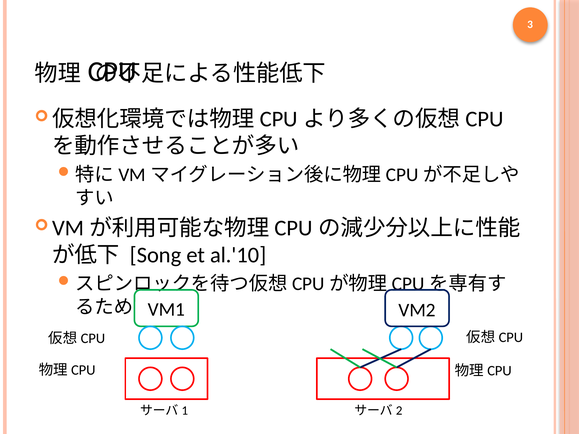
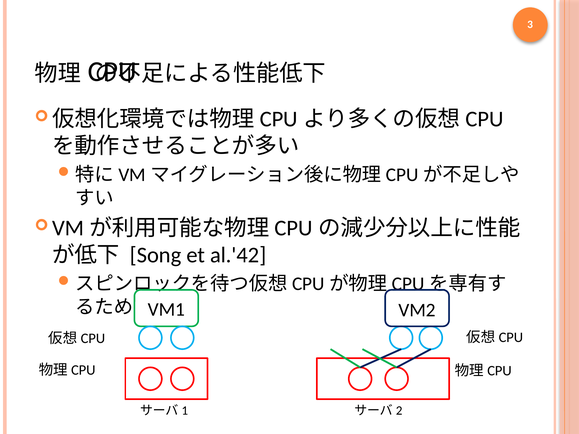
al.'10: al.'10 -> al.'42 (238, 255)
